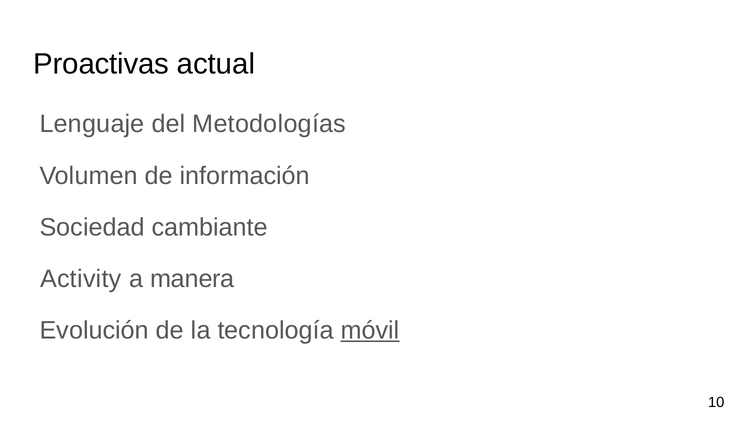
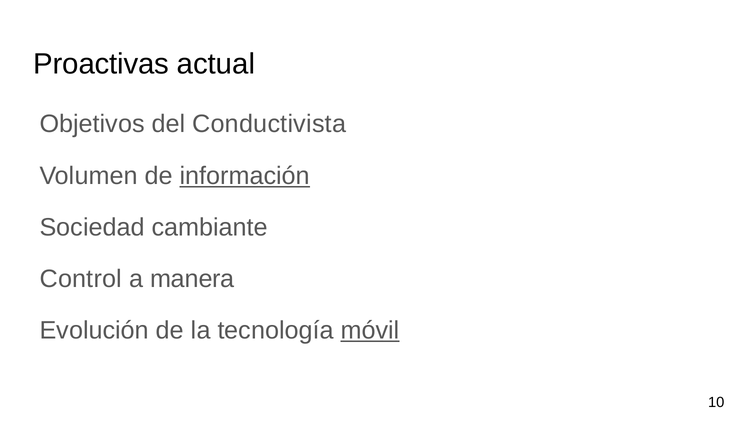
Lenguaje: Lenguaje -> Objetivos (92, 124)
Metodologías: Metodologías -> Conductivista (269, 124)
información underline: none -> present (245, 176)
Activity: Activity -> Control (81, 279)
